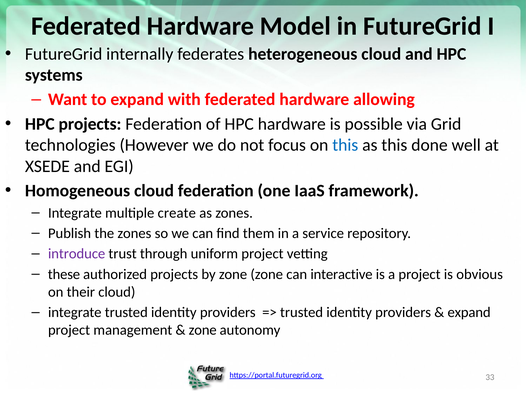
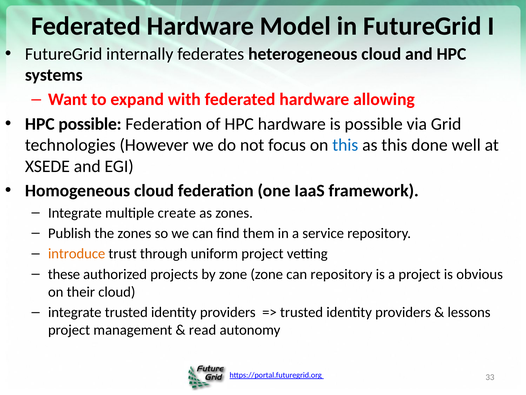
HPC projects: projects -> possible (90, 124)
introduce colour: purple -> orange (77, 253)
can interactive: interactive -> repository (341, 274)
expand: expand -> lessons (469, 312)
zone: zone -> read (203, 329)
